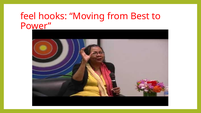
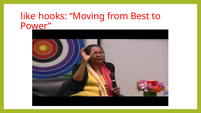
feel: feel -> like (28, 16)
